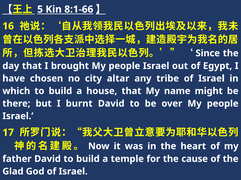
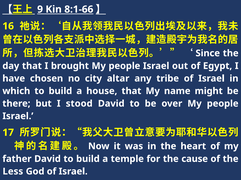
5: 5 -> 9 (40, 9)
burnt: burnt -> stood (79, 104)
Glad: Glad -> Less (13, 172)
